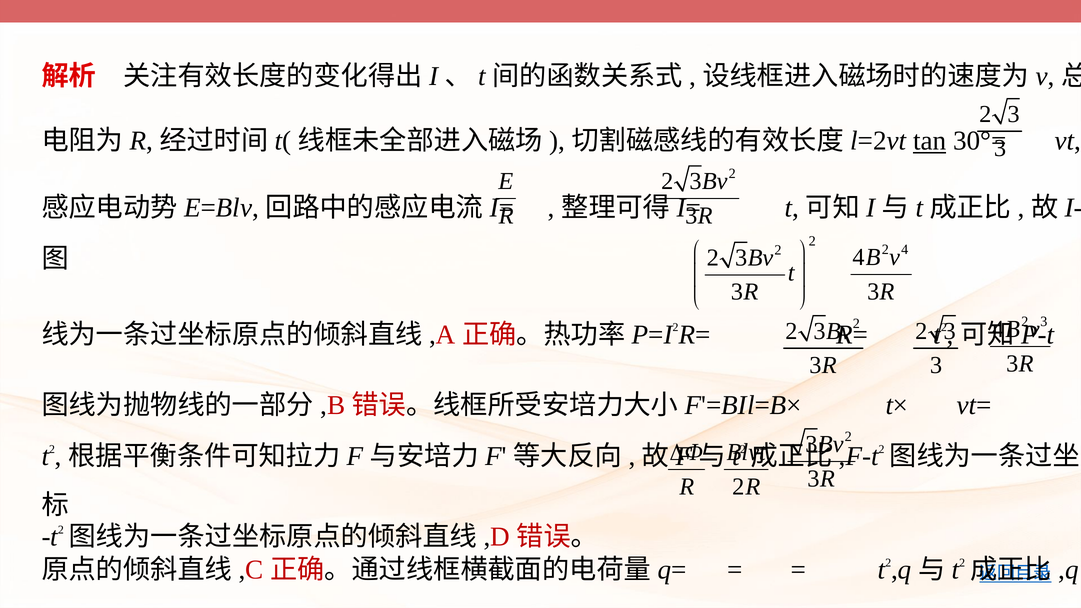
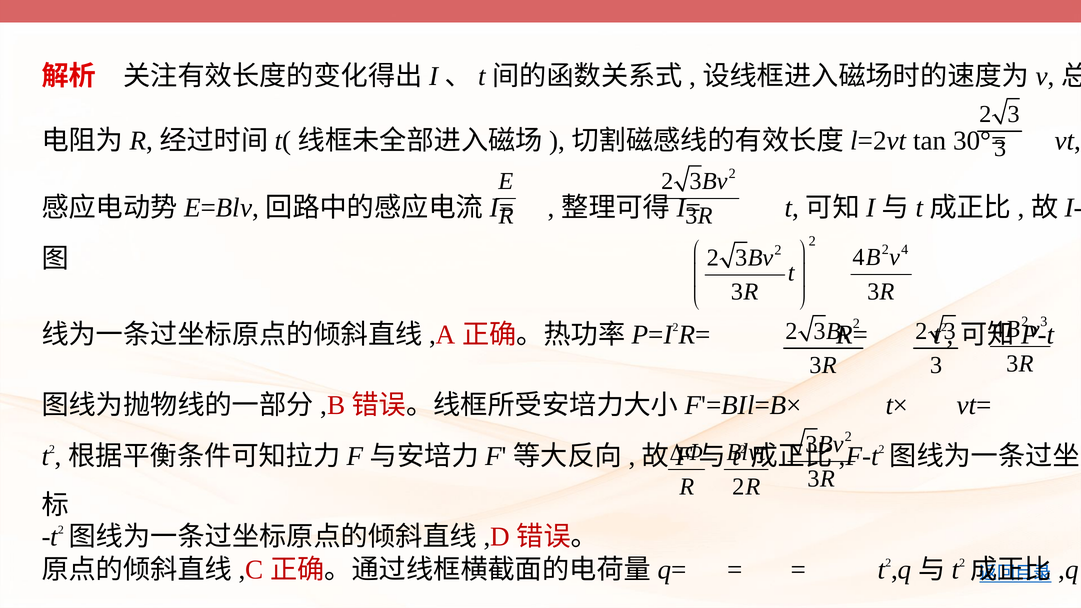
tan underline: present -> none (930, 141)
